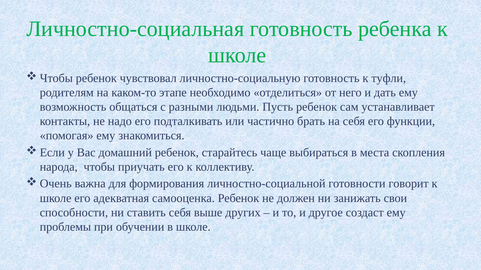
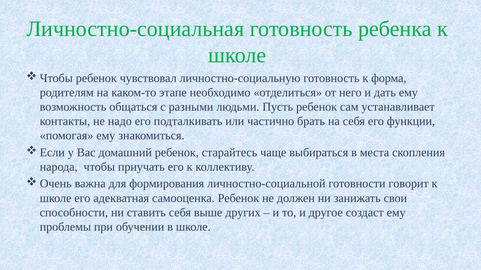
туфли: туфли -> форма (389, 78)
